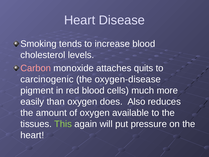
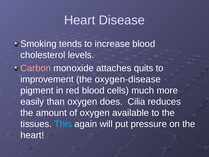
carcinogenic: carcinogenic -> improvement (47, 79)
Also: Also -> Cilia (136, 101)
This colour: light green -> light blue (63, 124)
